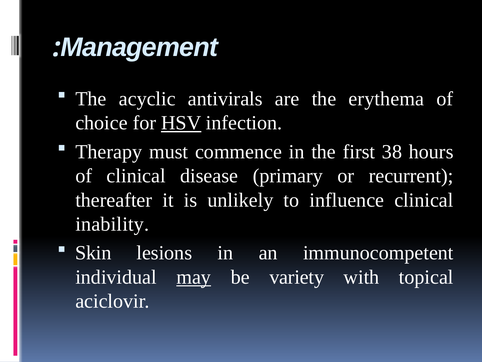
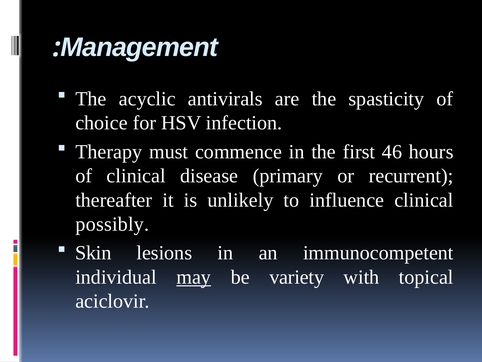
erythema: erythema -> spasticity (386, 99)
HSV underline: present -> none (181, 123)
38: 38 -> 46 (392, 152)
inability: inability -> possibly (112, 224)
